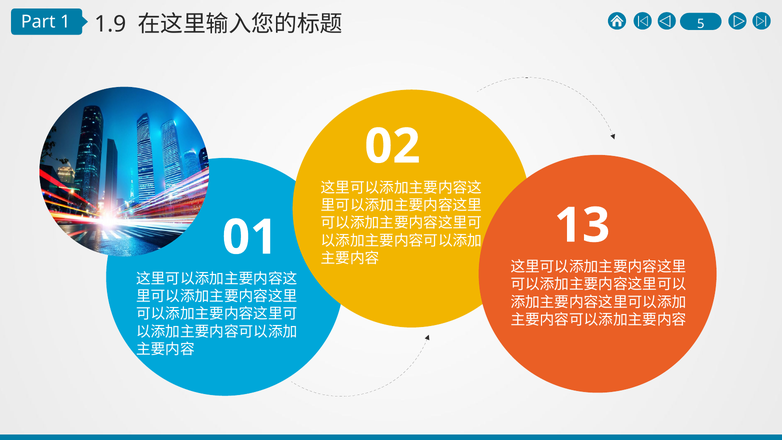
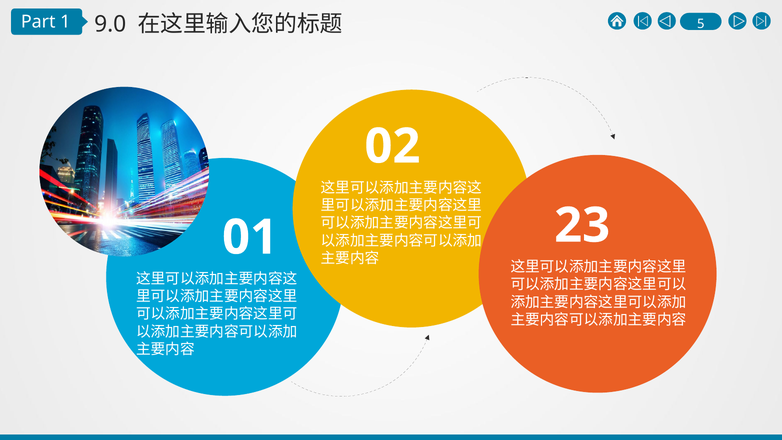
1.9: 1.9 -> 9.0 (110, 24)
13: 13 -> 23 (582, 225)
